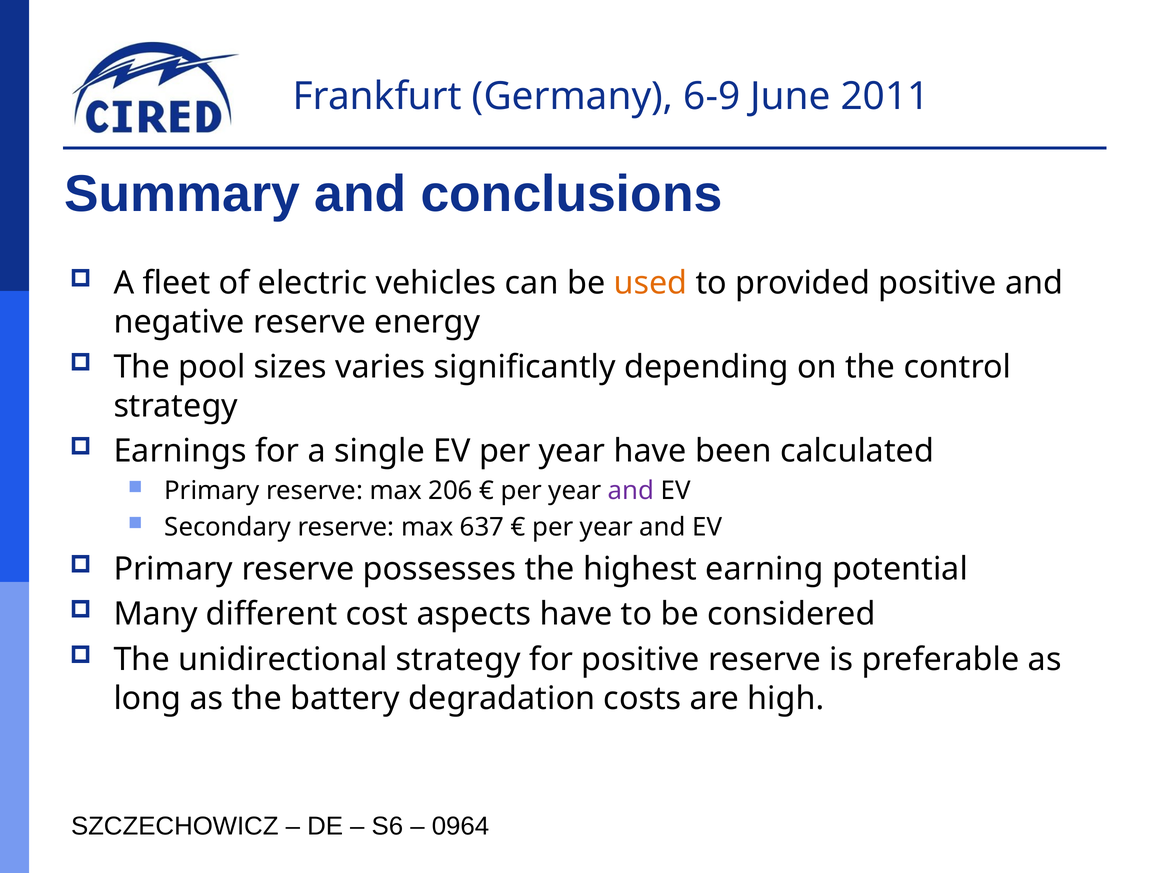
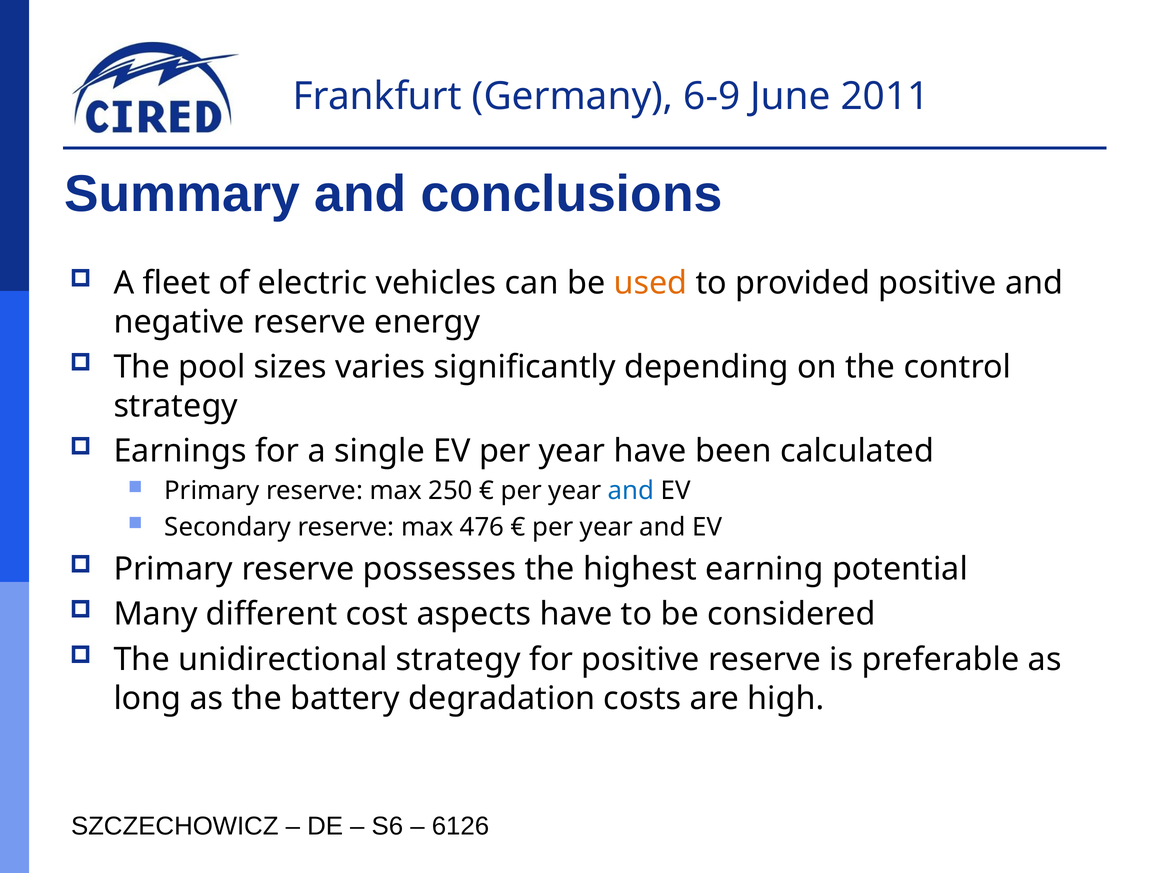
206: 206 -> 250 (451, 491)
and colour: purple -> blue (631, 491)
637: 637 -> 476 (482, 527)
0964: 0964 -> 6126 (460, 826)
